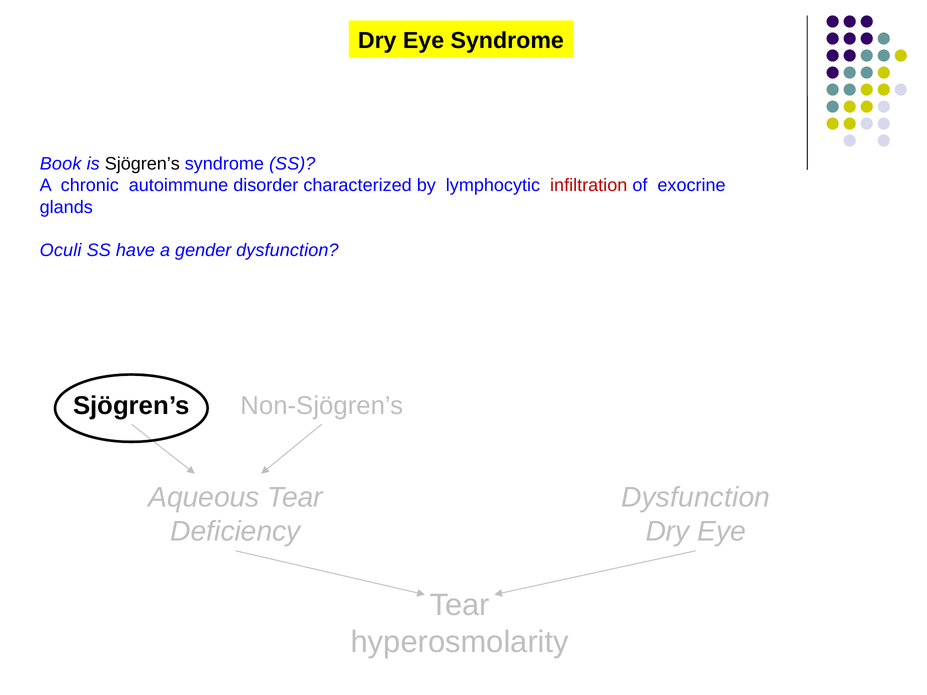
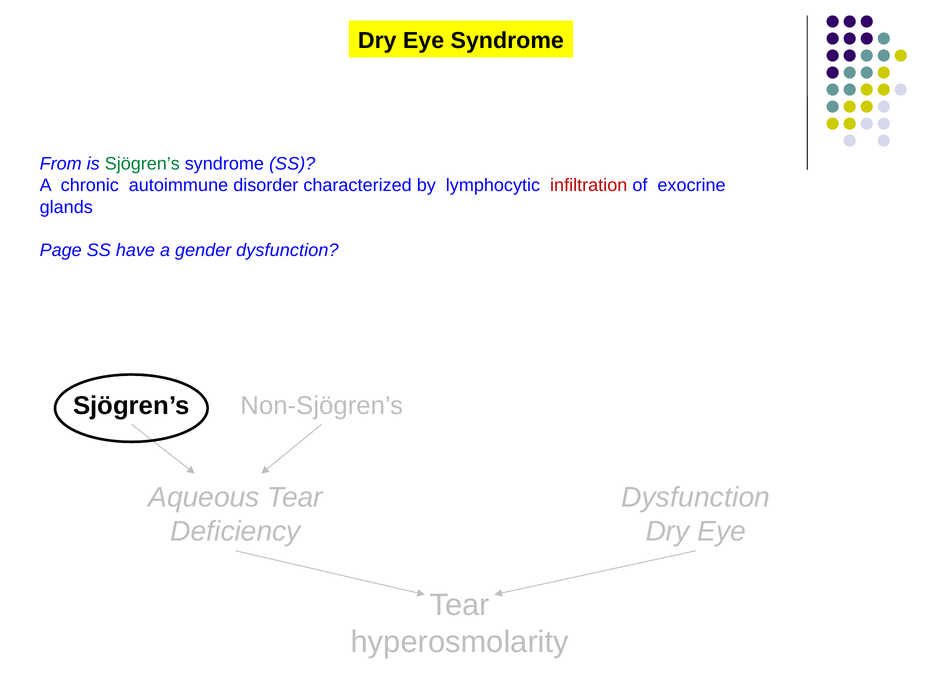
Book: Book -> From (61, 164)
Sjögren’s colour: black -> green (142, 164)
Oculi: Oculi -> Page (61, 250)
